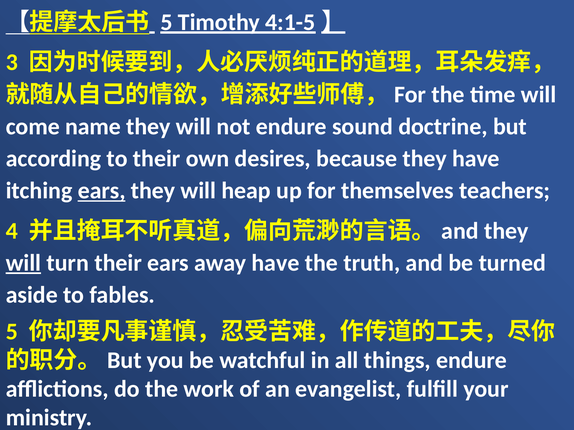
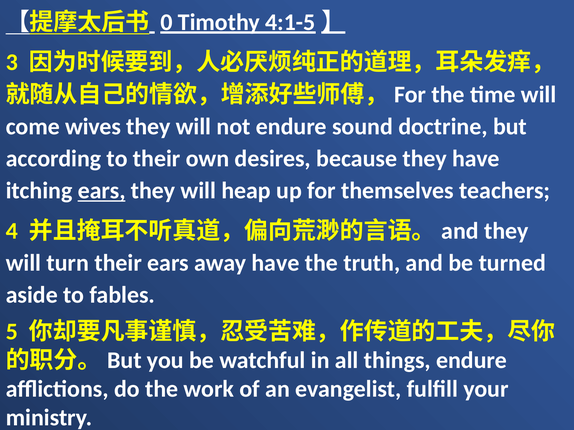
5: 5 -> 0 (166, 22)
name: name -> wives (93, 127)
will underline: present -> none (23, 263)
